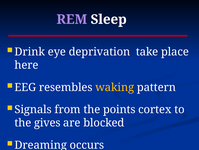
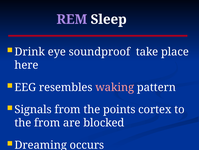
deprivation: deprivation -> soundproof (99, 52)
waking colour: yellow -> pink (115, 87)
the gives: gives -> from (47, 122)
